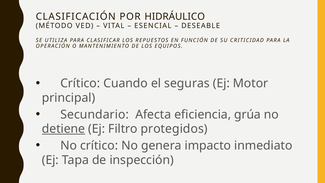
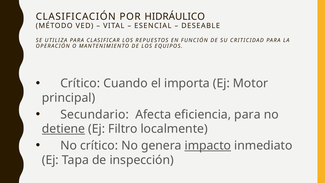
seguras: seguras -> importa (187, 83)
eficiencia grúa: grúa -> para (247, 114)
protegidos: protegidos -> localmente (174, 129)
impacto underline: none -> present (208, 145)
